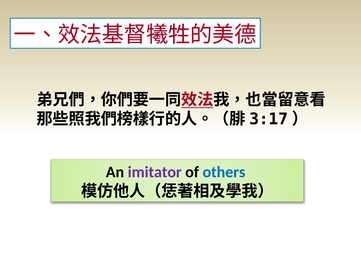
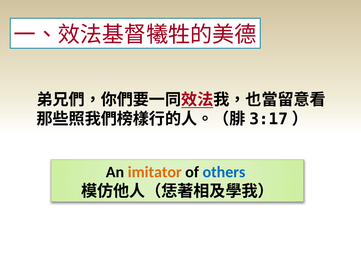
imitator colour: purple -> orange (155, 172)
